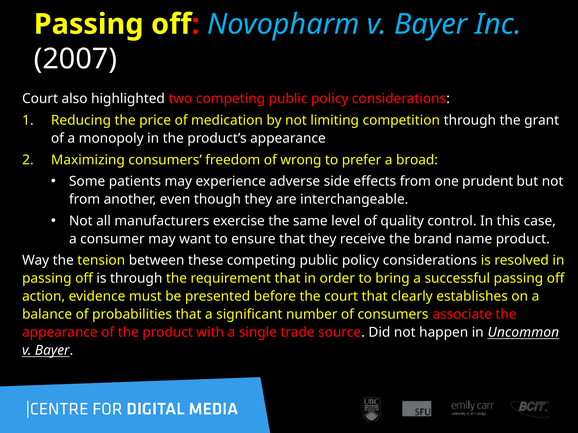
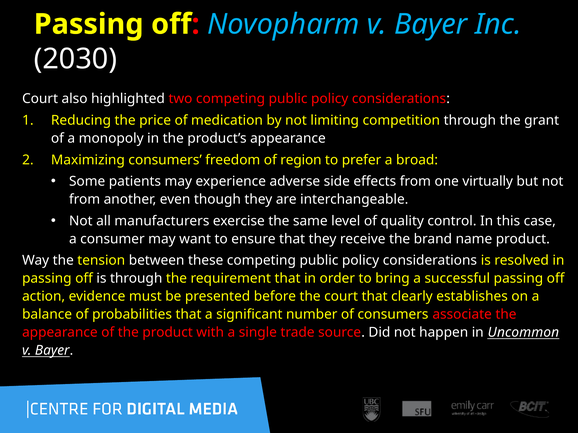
2007: 2007 -> 2030 (75, 59)
wrong: wrong -> region (301, 160)
prudent: prudent -> virtually (488, 182)
